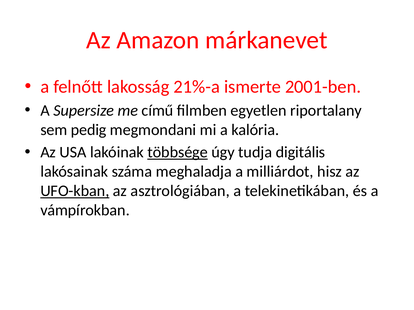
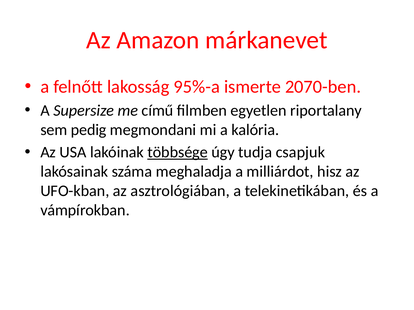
21%-a: 21%-a -> 95%-a (197, 87)
2001-ben: 2001-ben -> 2070-ben (323, 87)
digitális: digitális -> csapjuk (300, 153)
UFO-kban underline: present -> none (75, 191)
